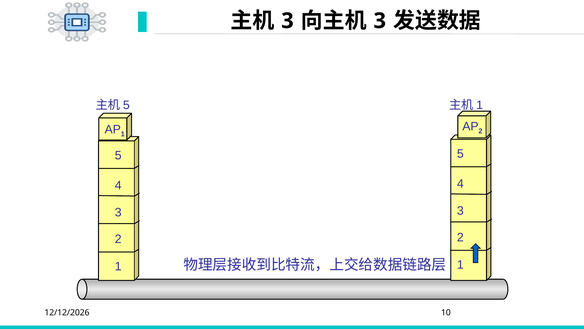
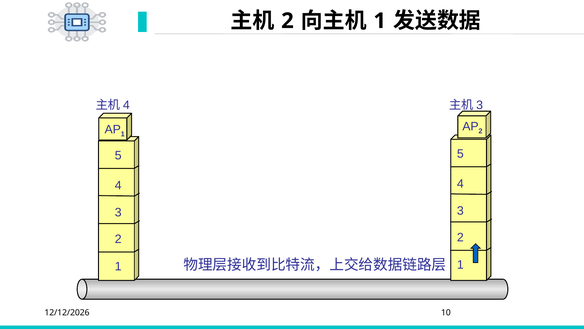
3: 3 -> 2 (287, 21)
3: 3 -> 1 (380, 21)
5: 5 -> 4 (126, 105)
1: 1 -> 3 (480, 105)
